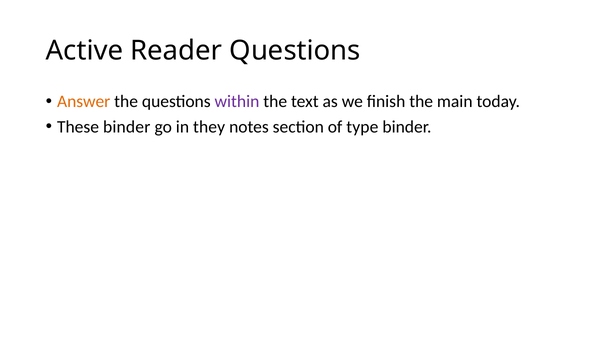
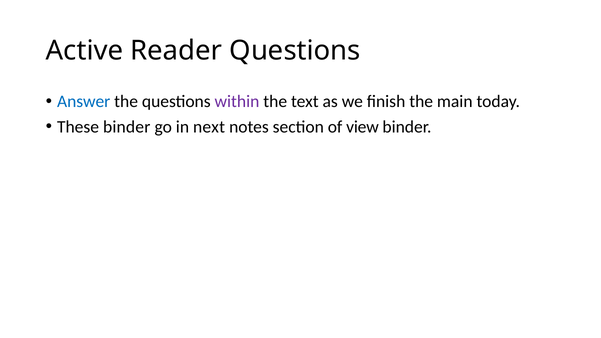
Answer colour: orange -> blue (84, 102)
they: they -> next (209, 127)
type: type -> view (362, 127)
